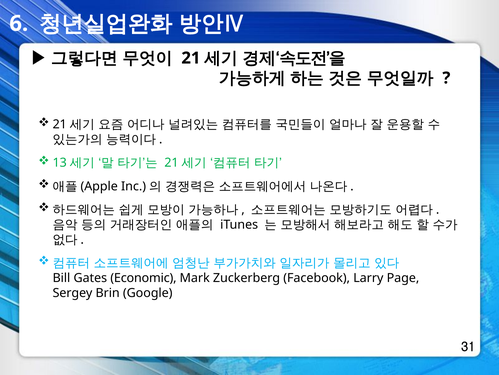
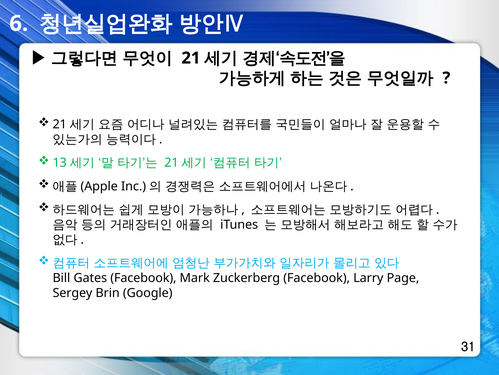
Gates Economic: Economic -> Facebook (143, 277)
